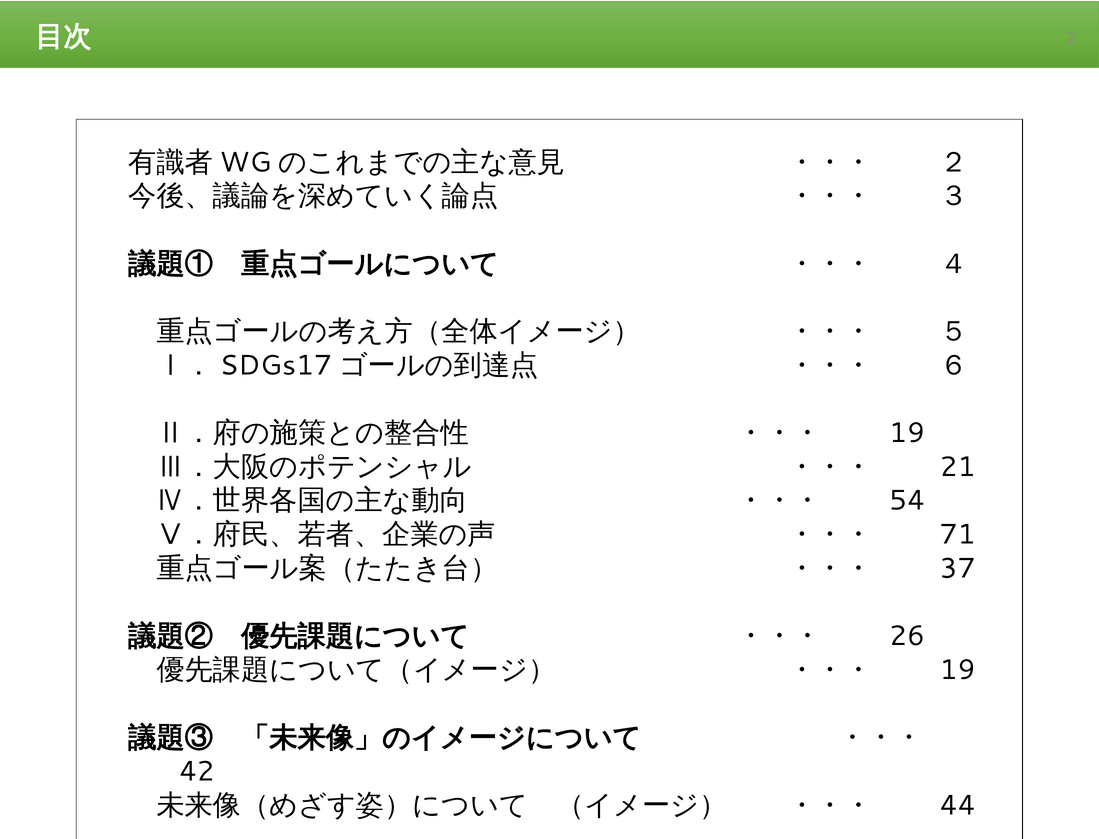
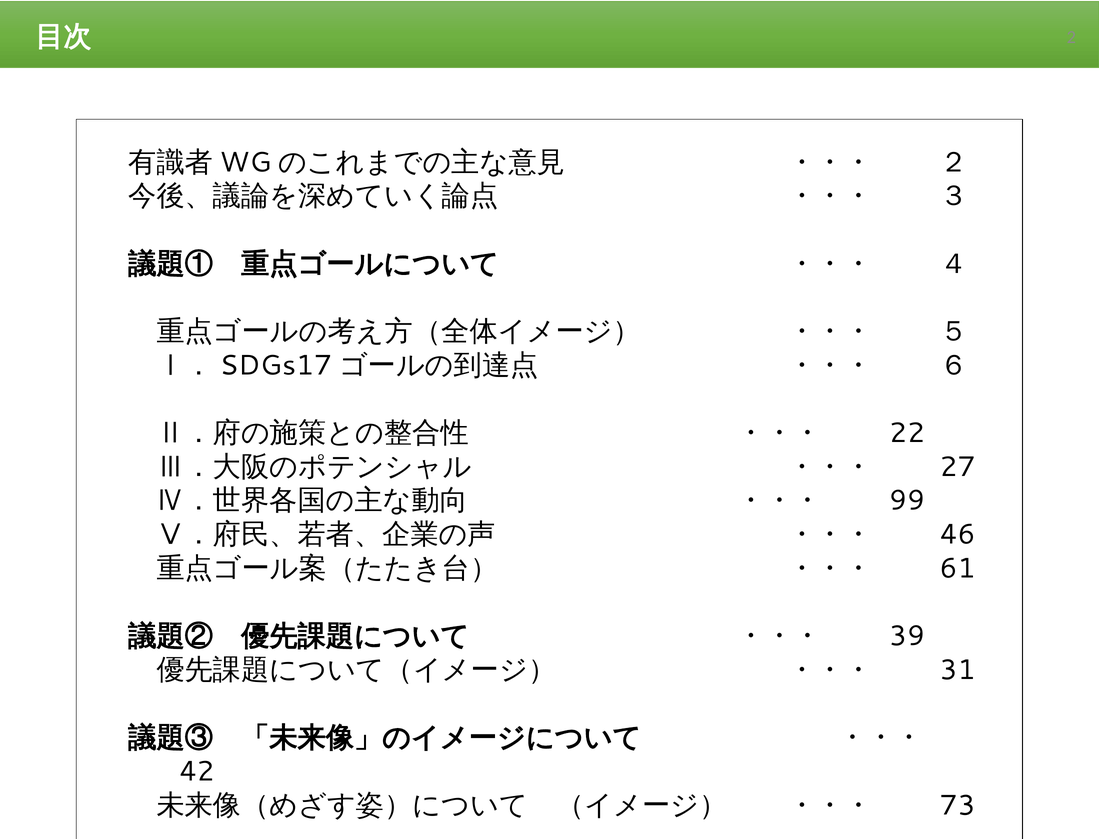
19: 19 -> 22 (907, 433)
21: 21 -> 27 (958, 467)
54: 54 -> 99 (907, 500)
71: 71 -> 46 (958, 534)
37: 37 -> 61 (958, 568)
26: 26 -> 39 (907, 636)
19: 19 -> 31 (958, 670)
44: 44 -> 73 (958, 805)
